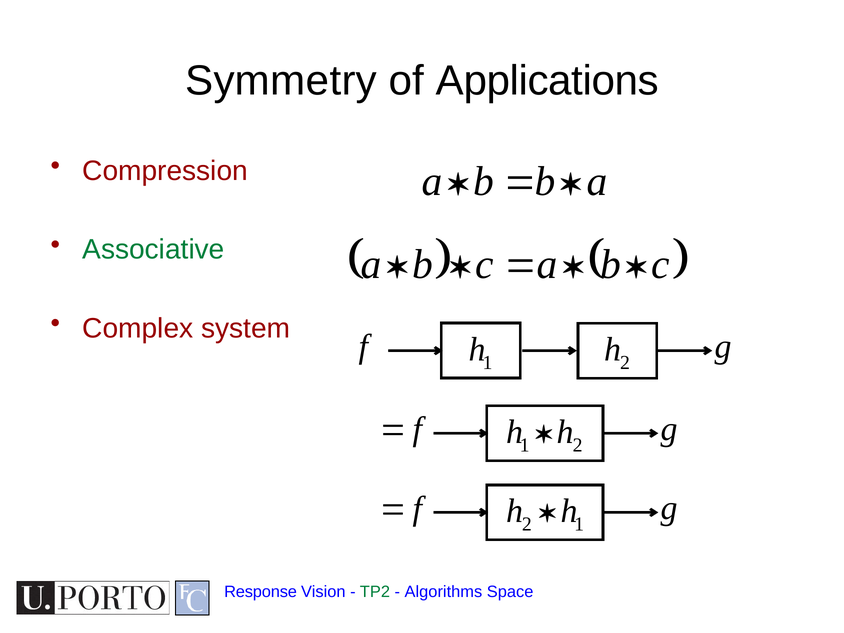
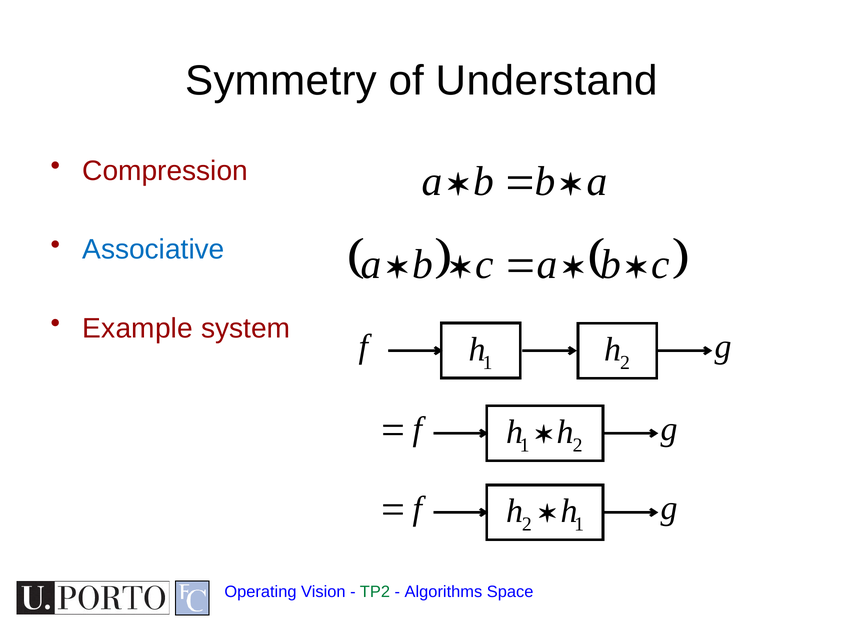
Applications: Applications -> Understand (547, 81)
Associative colour: green -> blue (153, 250)
Complex: Complex -> Example (138, 328)
Response: Response -> Operating (260, 592)
